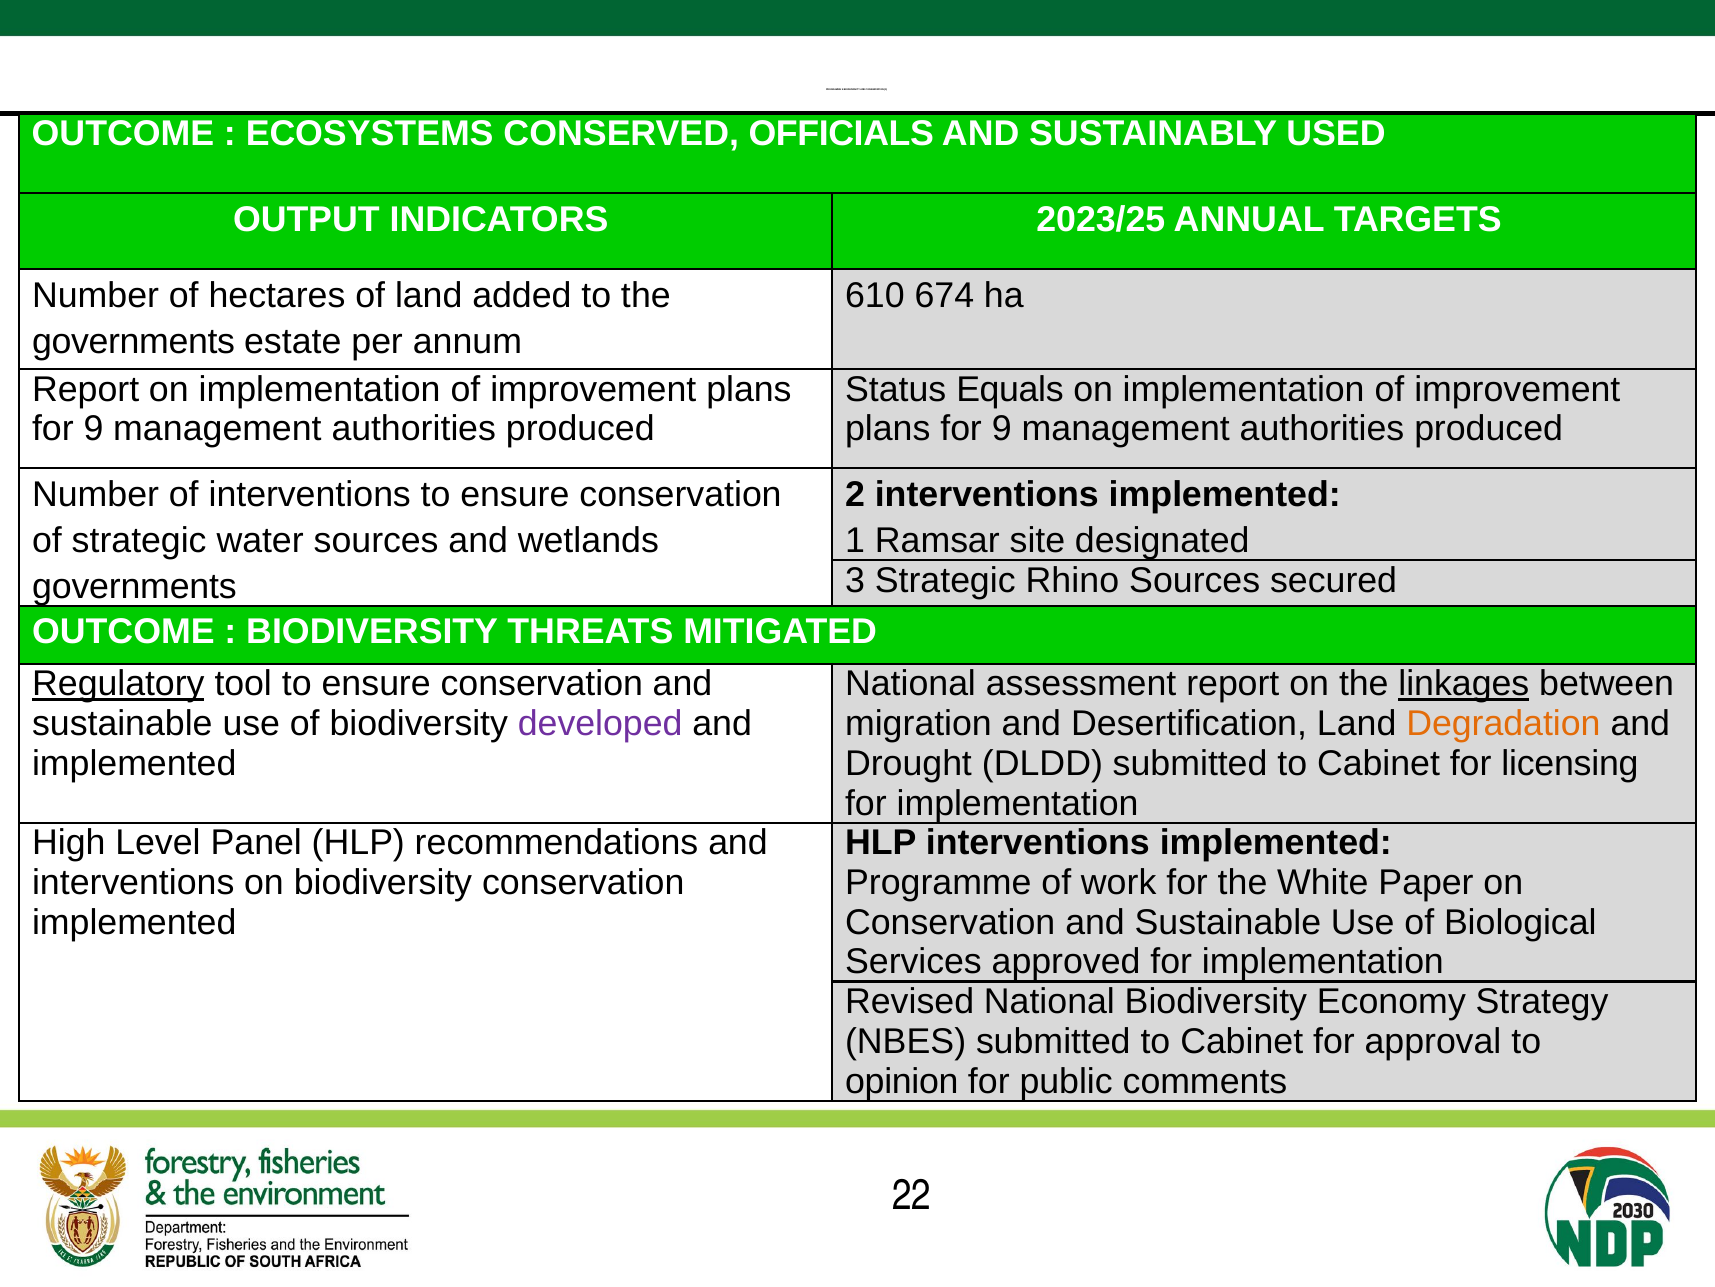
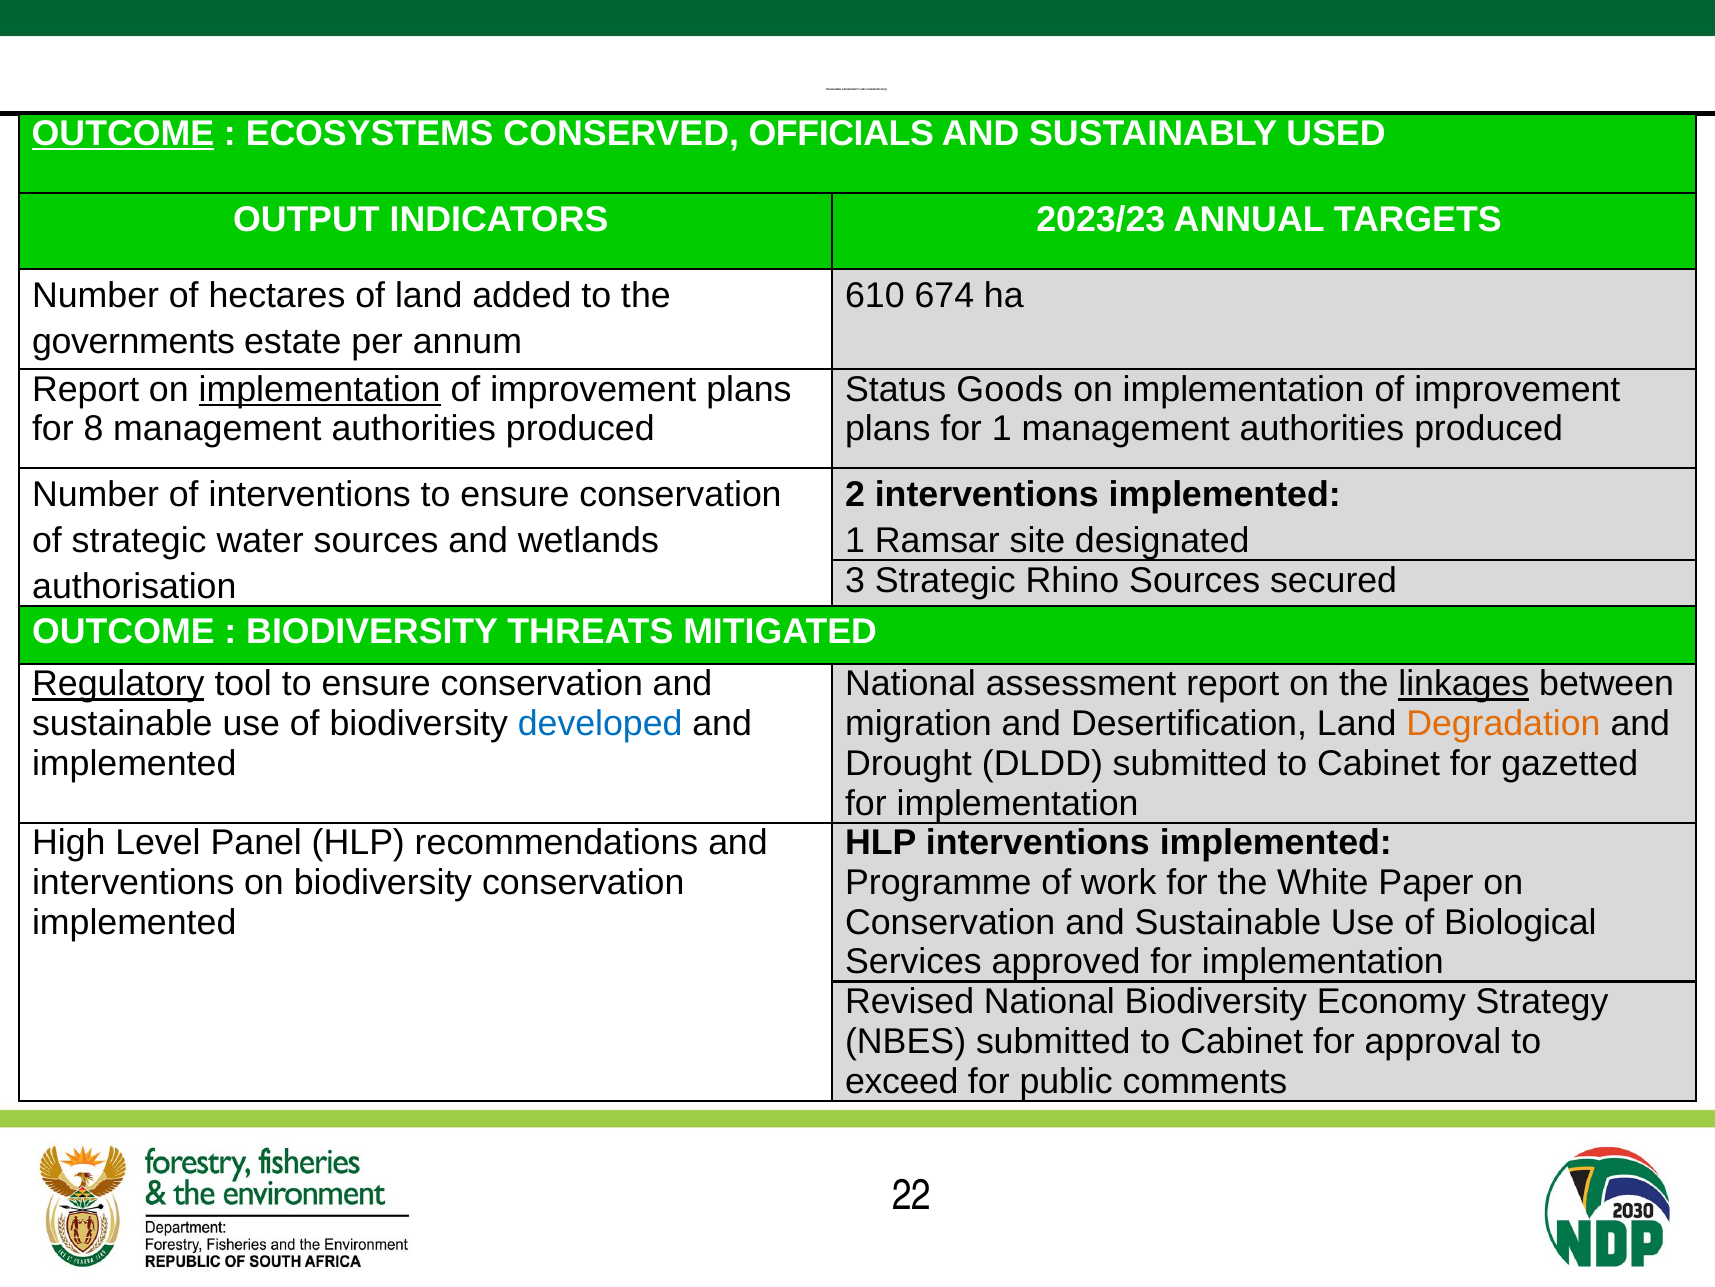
OUTCOME underline: none -> present (123, 134)
2023/25: 2023/25 -> 2023/23 (1101, 219)
implementation underline: none -> present (320, 389)
Equals: Equals -> Goods (1010, 389)
9: 9 -> 8 (93, 429)
9: 9 -> 1 (1002, 429)
governments: governments -> authorisation (134, 586)
developed colour: purple -> blue (600, 723)
licensing: licensing -> gazetted (1570, 763)
opinion: opinion -> exceed (902, 1081)
